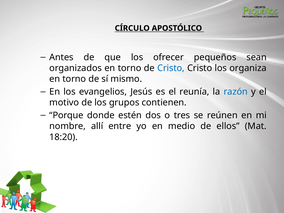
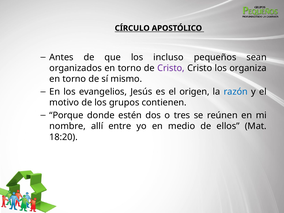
ofrecer: ofrecer -> incluso (169, 57)
Cristo colour: blue -> purple (171, 68)
reunía: reunía -> origen (194, 92)
